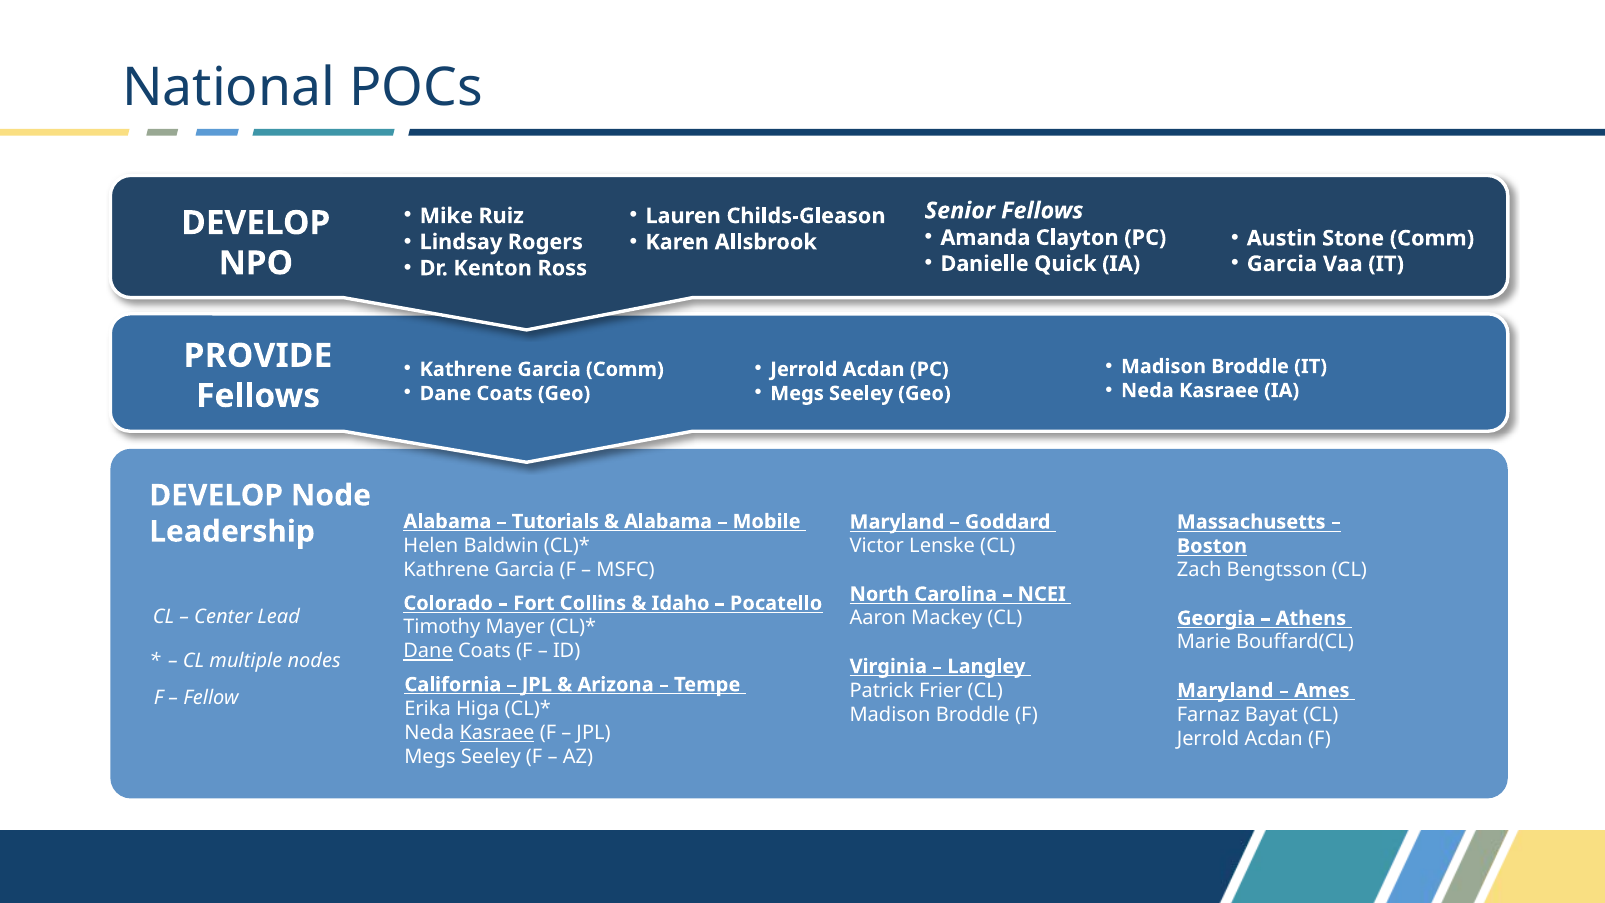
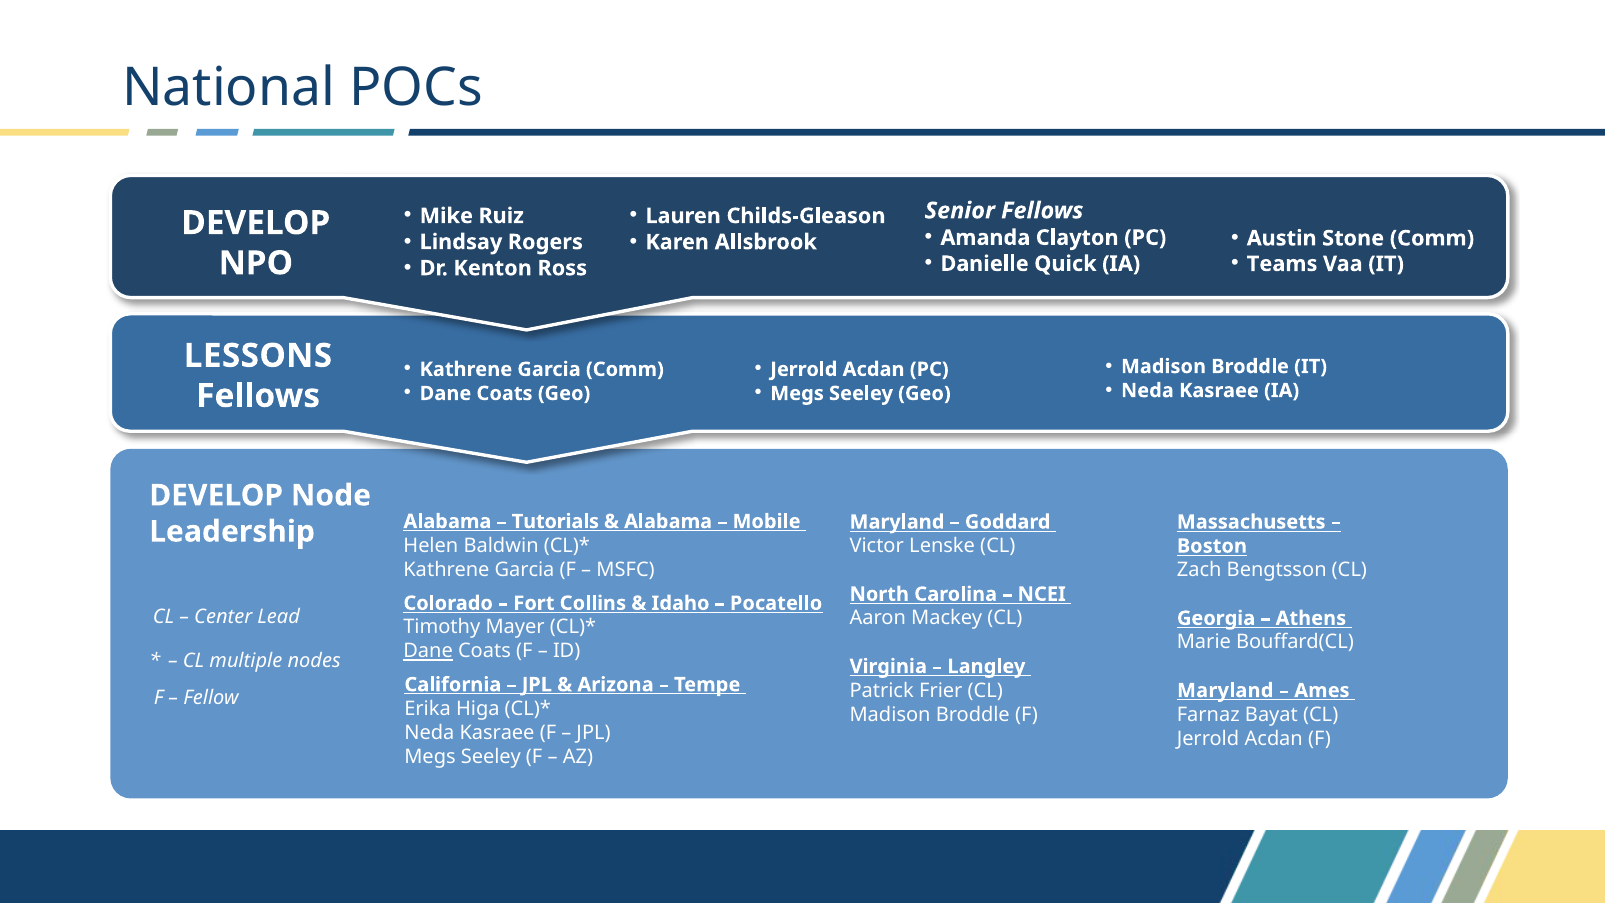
Garcia: Garcia -> Teams (1282, 264)
PROVIDE: PROVIDE -> LESSONS (258, 356)
Kasraee underline: present -> none (497, 733)
